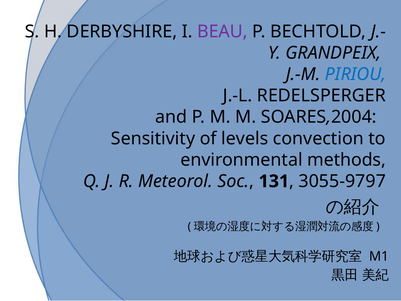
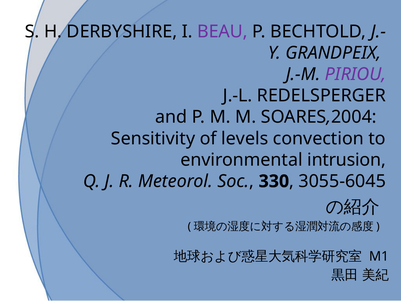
PIRIOU colour: blue -> purple (355, 74)
methods: methods -> intrusion (347, 160)
131: 131 -> 330 (274, 181)
3055-9797: 3055-9797 -> 3055-6045 (342, 181)
